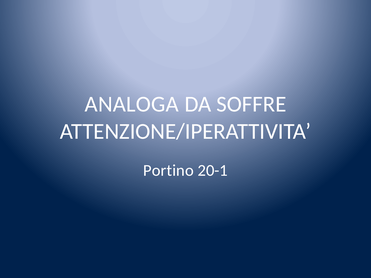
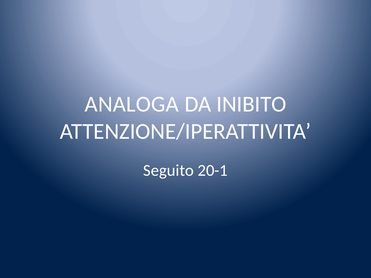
SOFFRE: SOFFRE -> INIBITO (251, 104)
Portino: Portino -> Seguito (168, 171)
